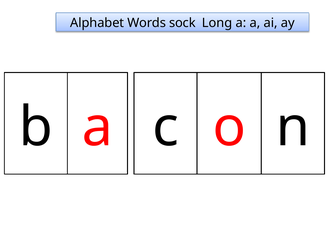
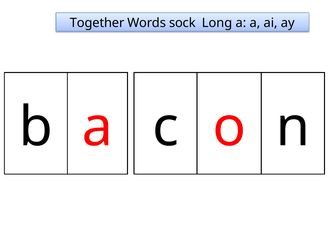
Alphabet: Alphabet -> Together (97, 23)
